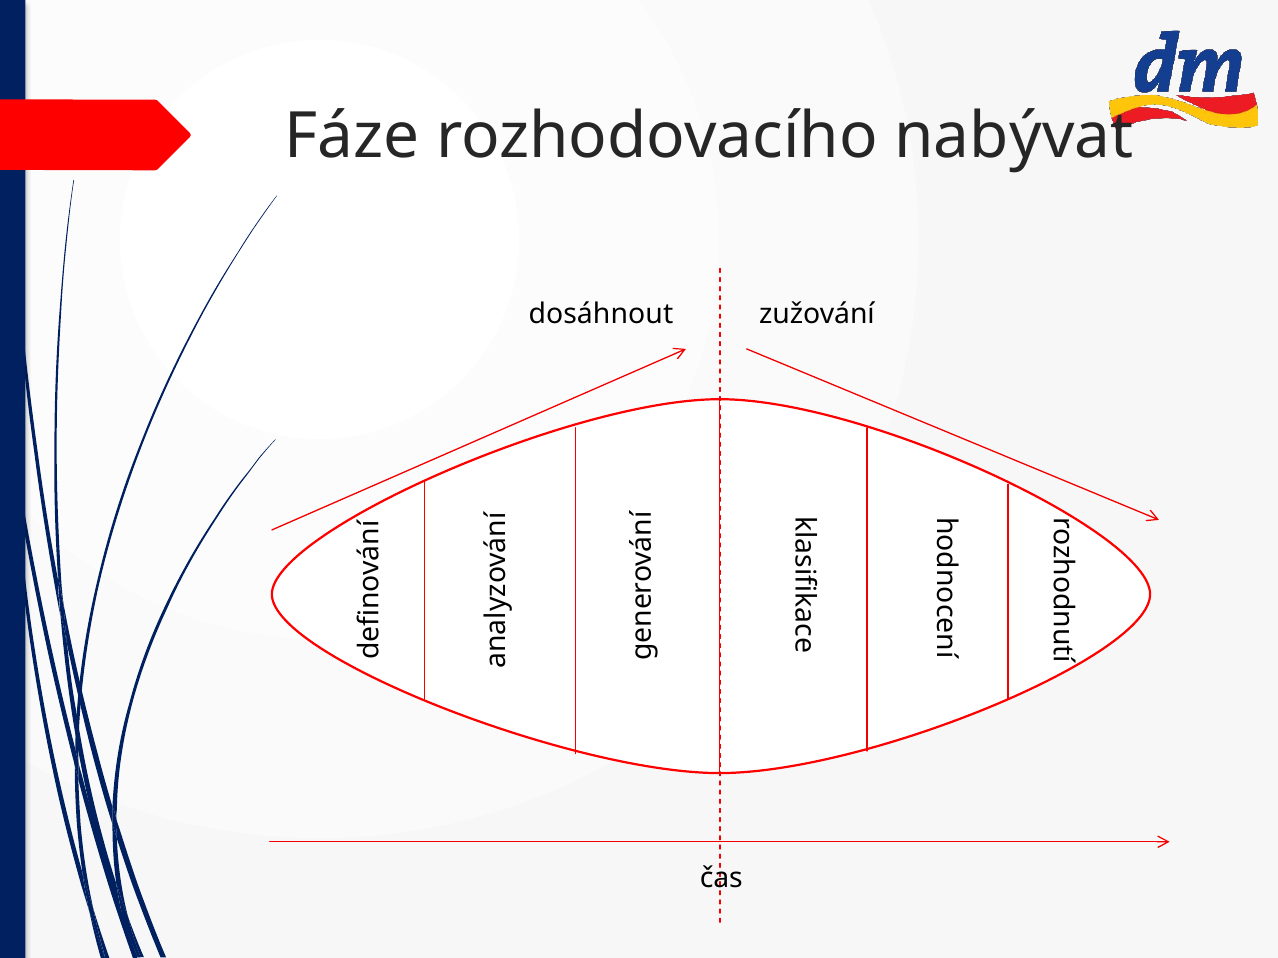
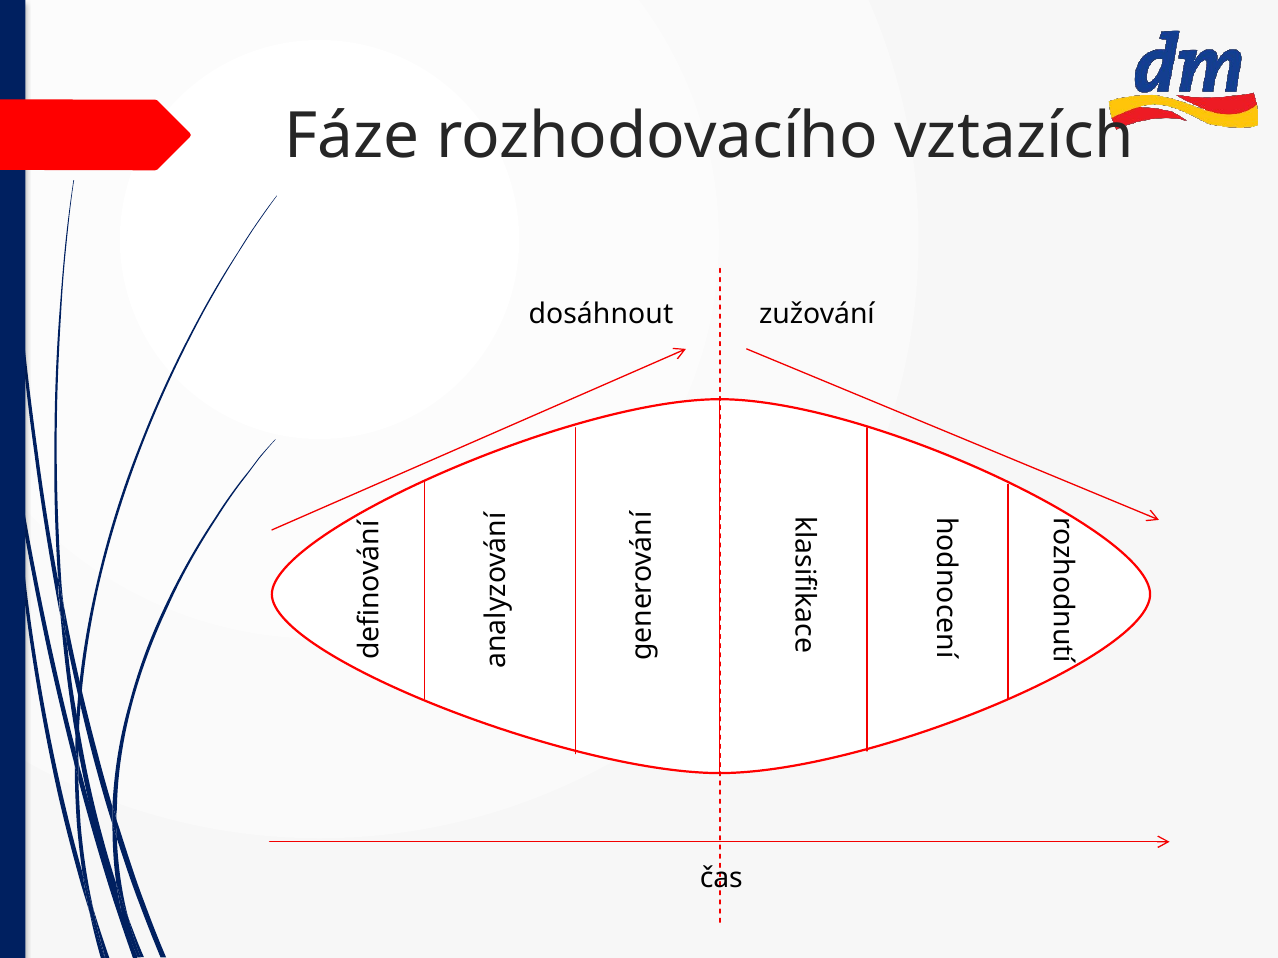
nabývat: nabývat -> vztazích (1014, 136)
